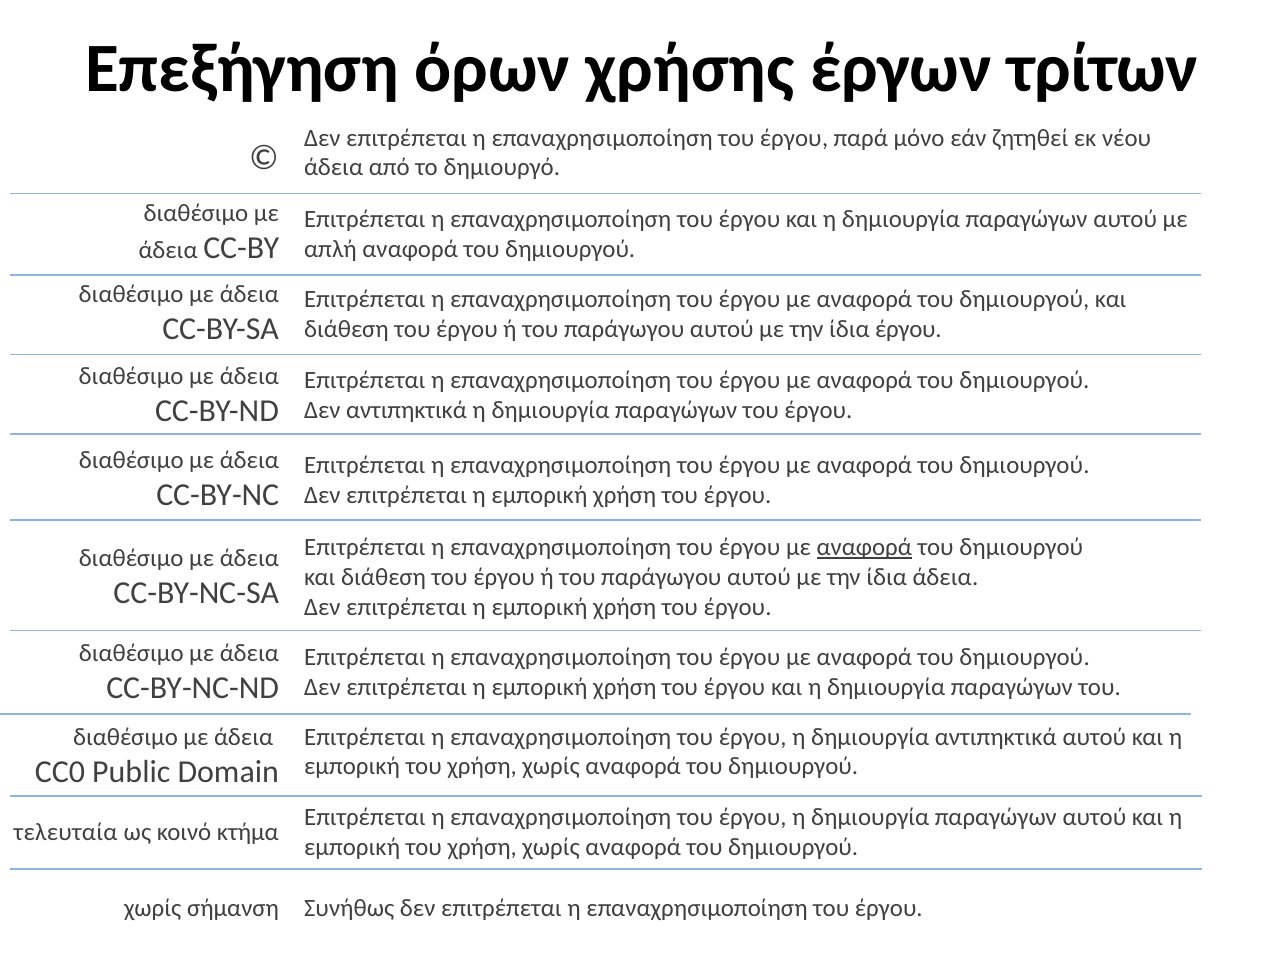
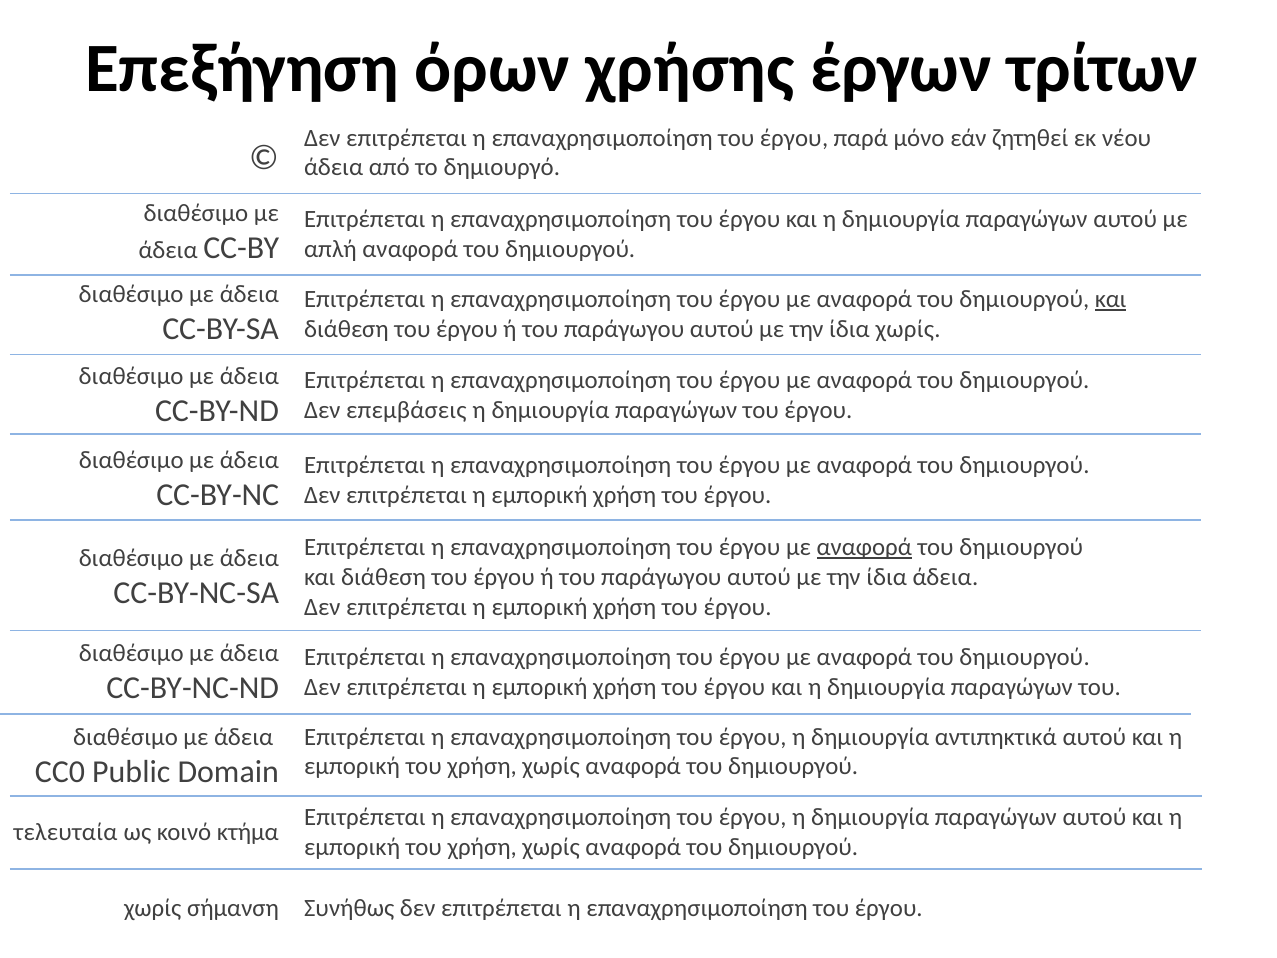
και underline: none -> present (1111, 299)
ίδια έργου: έργου -> χωρίς (908, 329)
Δεν αντιπηκτικά: αντιπηκτικά -> επεμβάσεις (406, 410)
